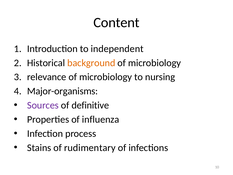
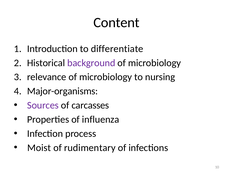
independent: independent -> differentiate (117, 49)
background colour: orange -> purple (91, 63)
definitive: definitive -> carcasses (90, 105)
Stains: Stains -> Moist (39, 147)
